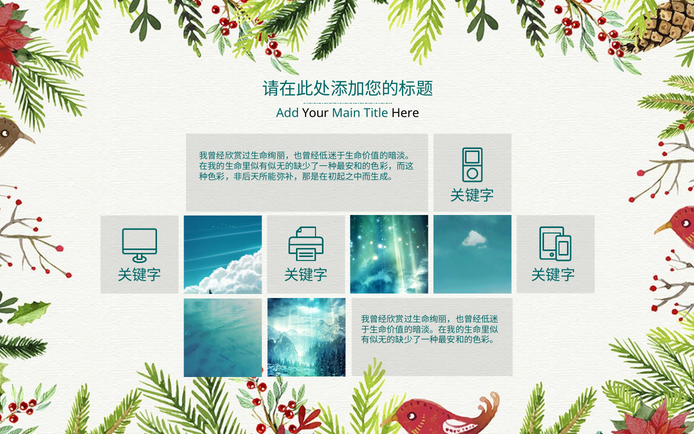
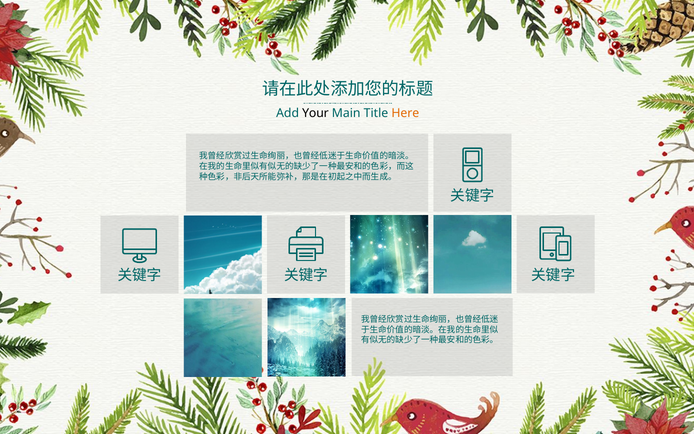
Here colour: black -> orange (405, 113)
